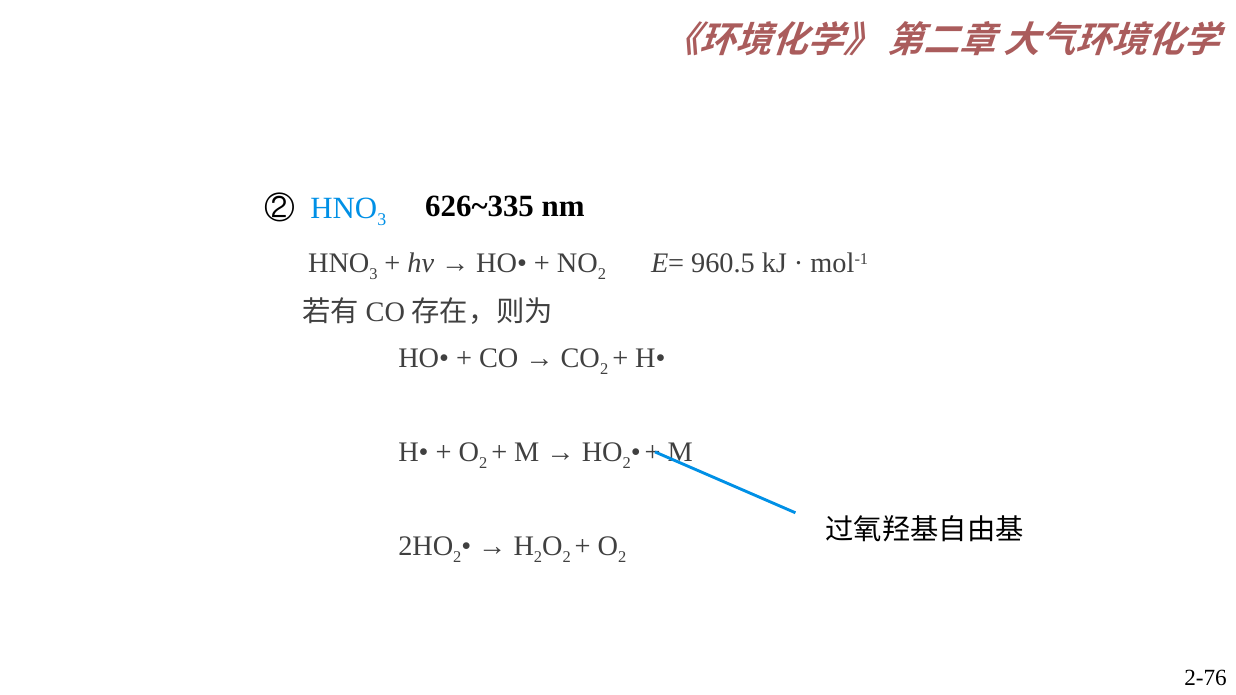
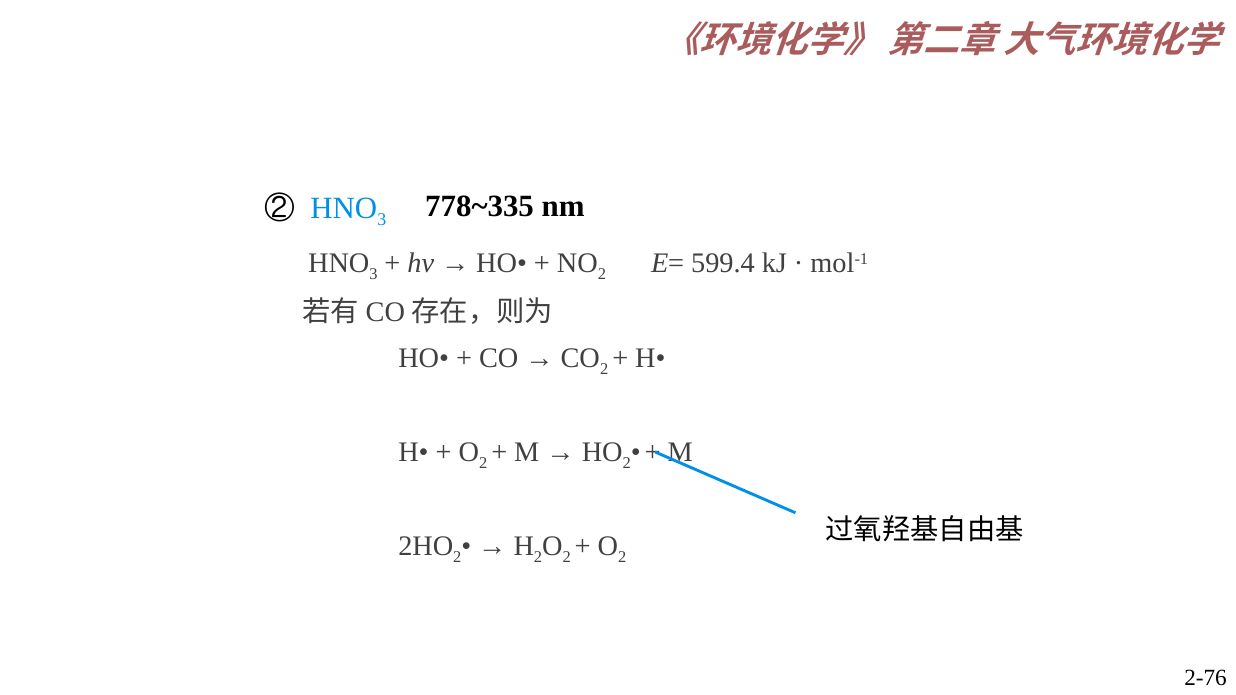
626~335: 626~335 -> 778~335 (480, 206)
960.5: 960.5 -> 599.4 (723, 264)
